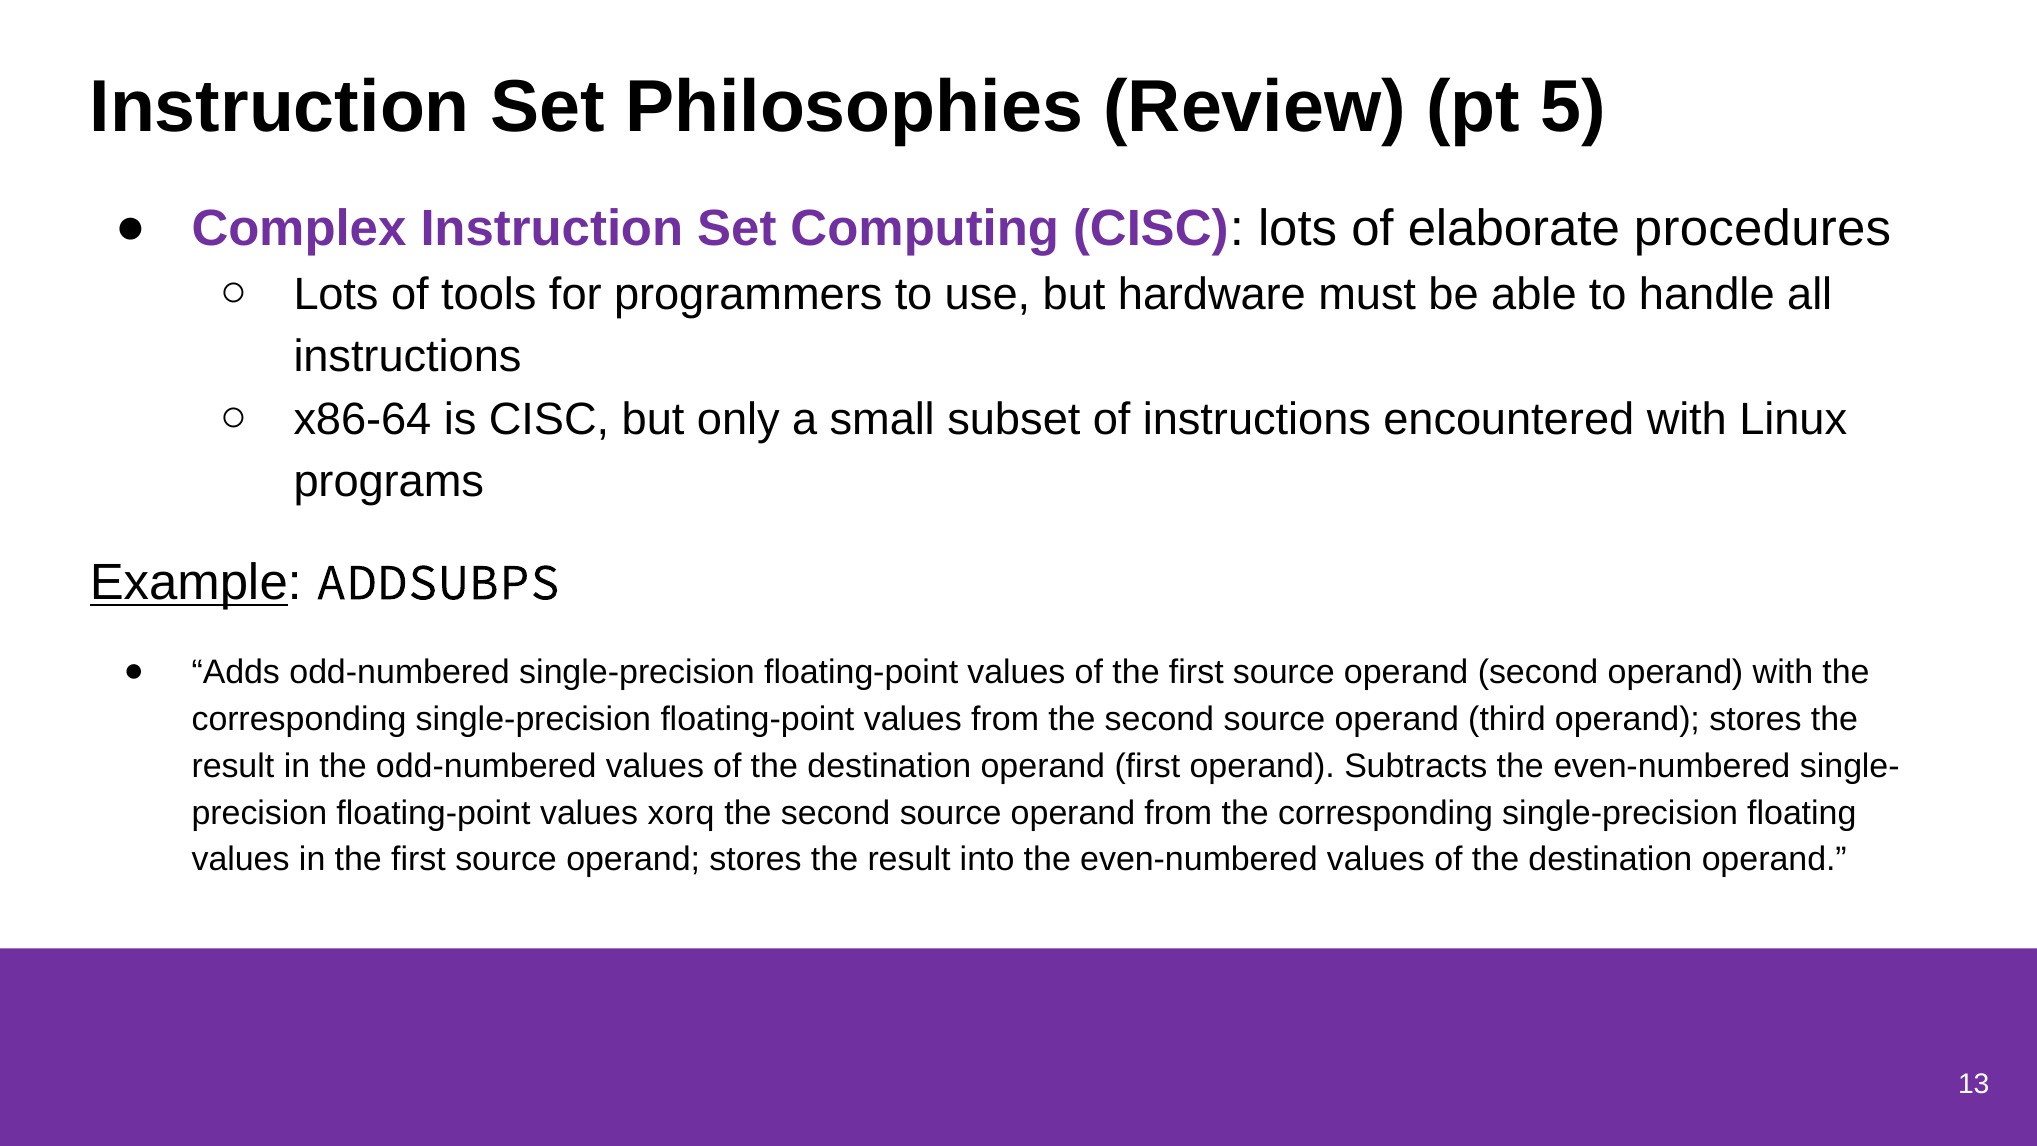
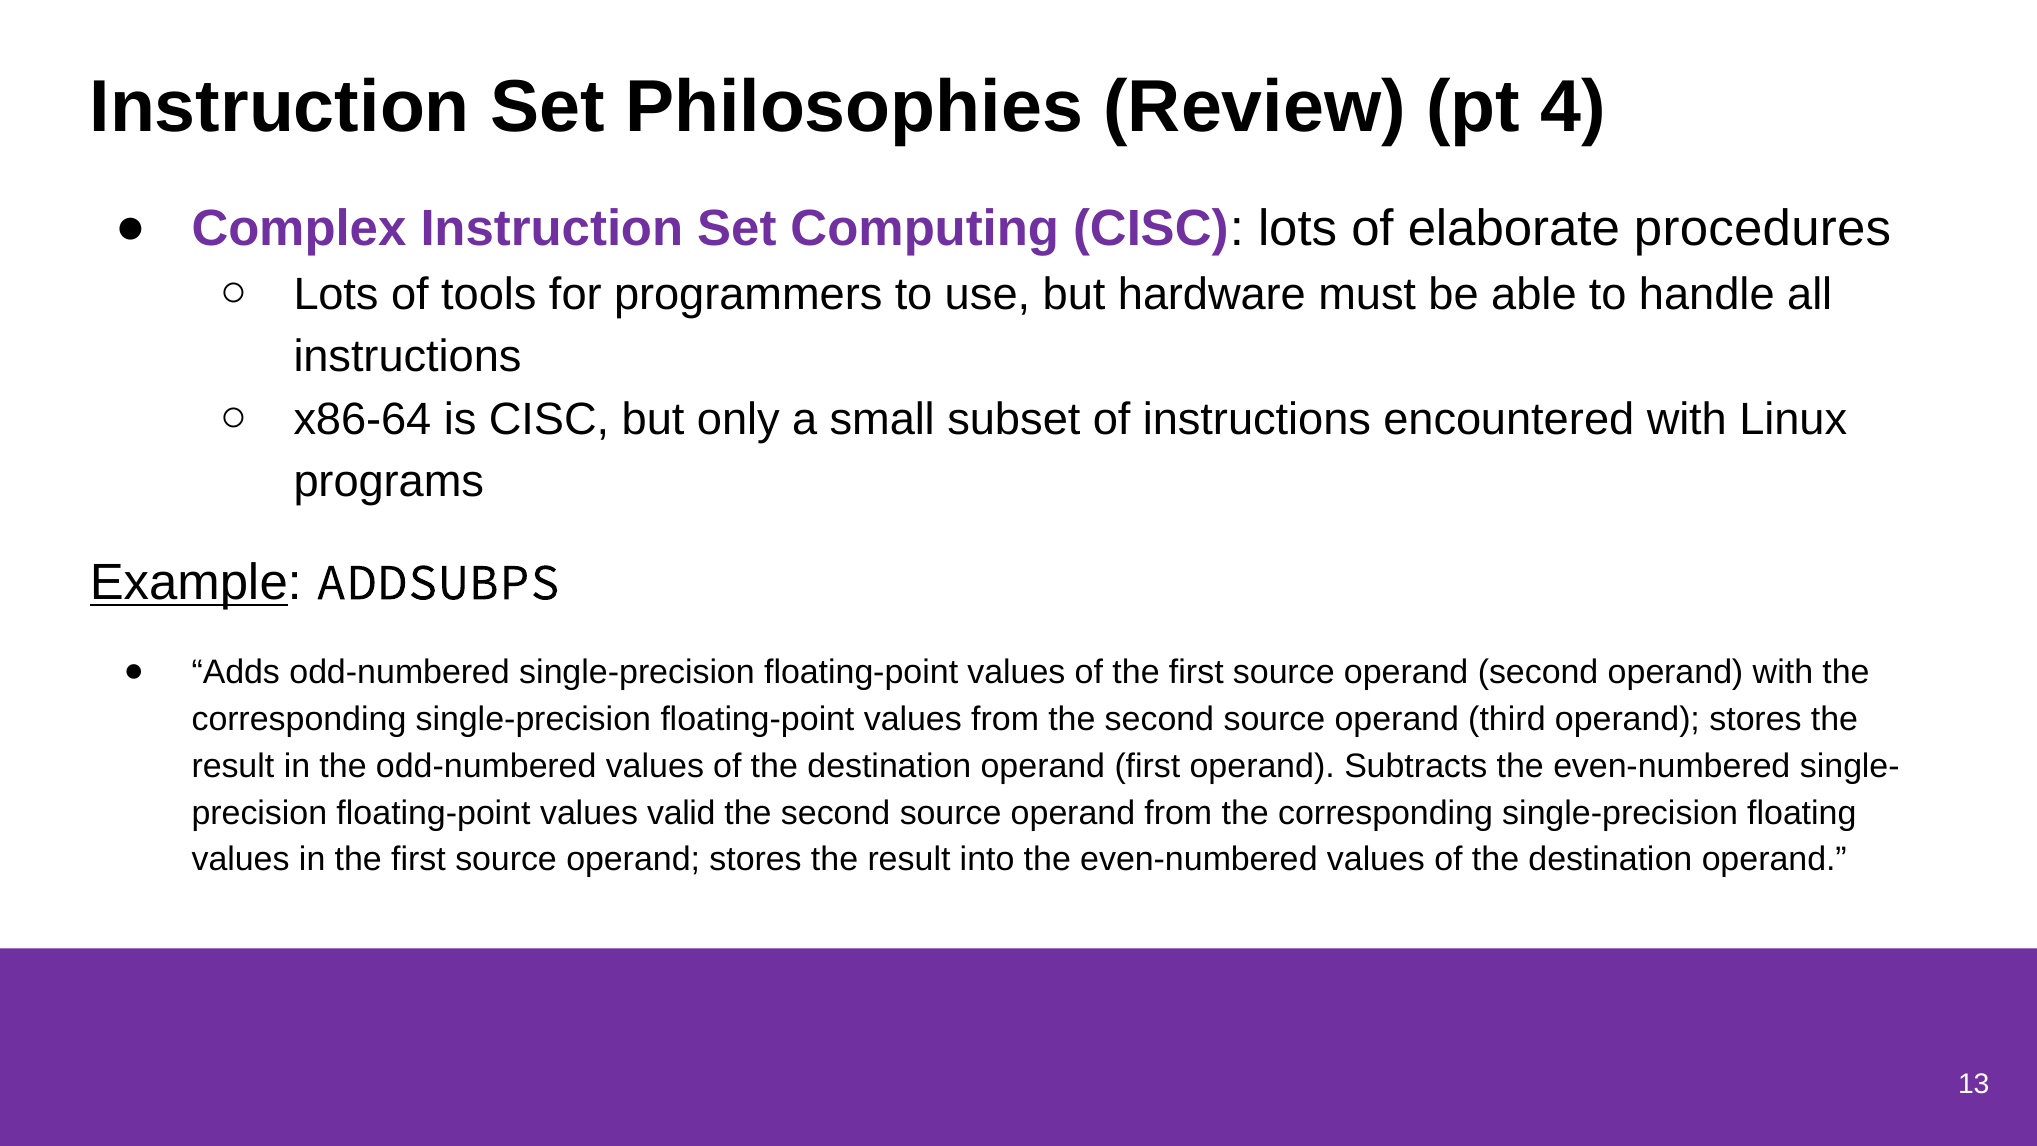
5: 5 -> 4 (1573, 108)
xorq: xorq -> valid (681, 813)
